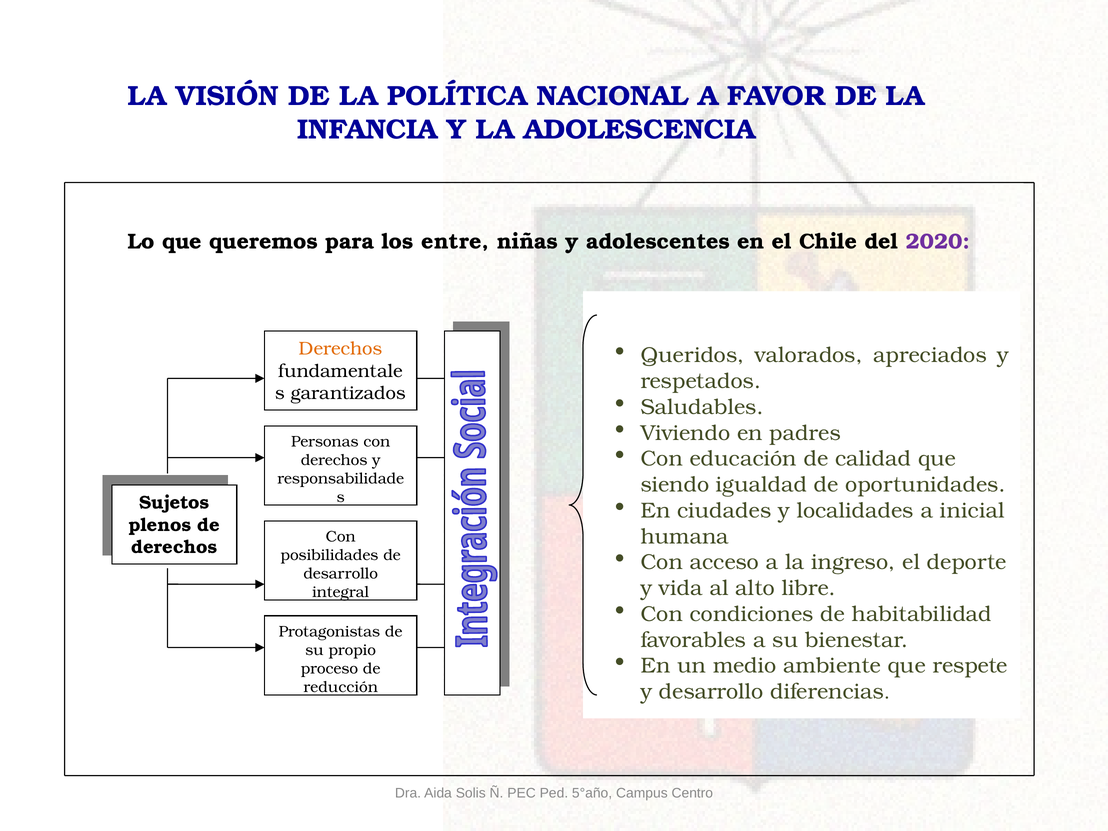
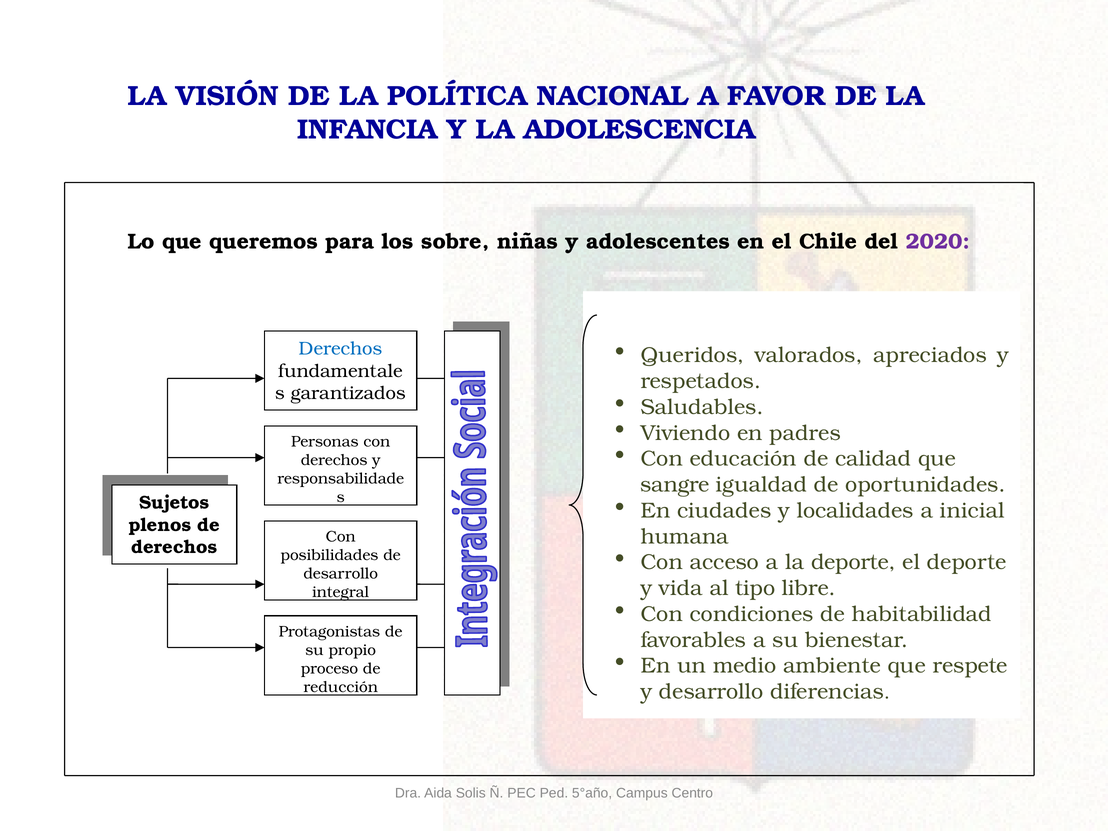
entre: entre -> sobre (455, 241)
Derechos colour: orange -> blue (341, 349)
siendo: siendo -> sangre (675, 485)
la ingreso: ingreso -> deporte (853, 562)
alto: alto -> tipo (755, 588)
